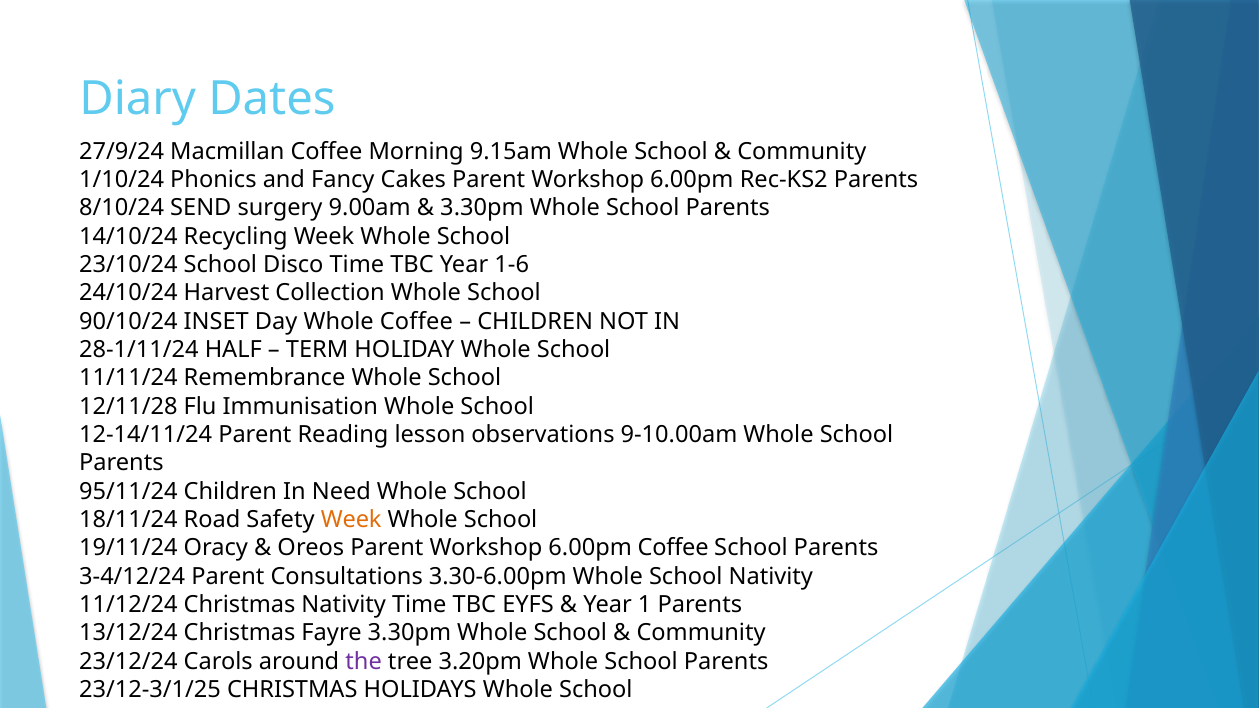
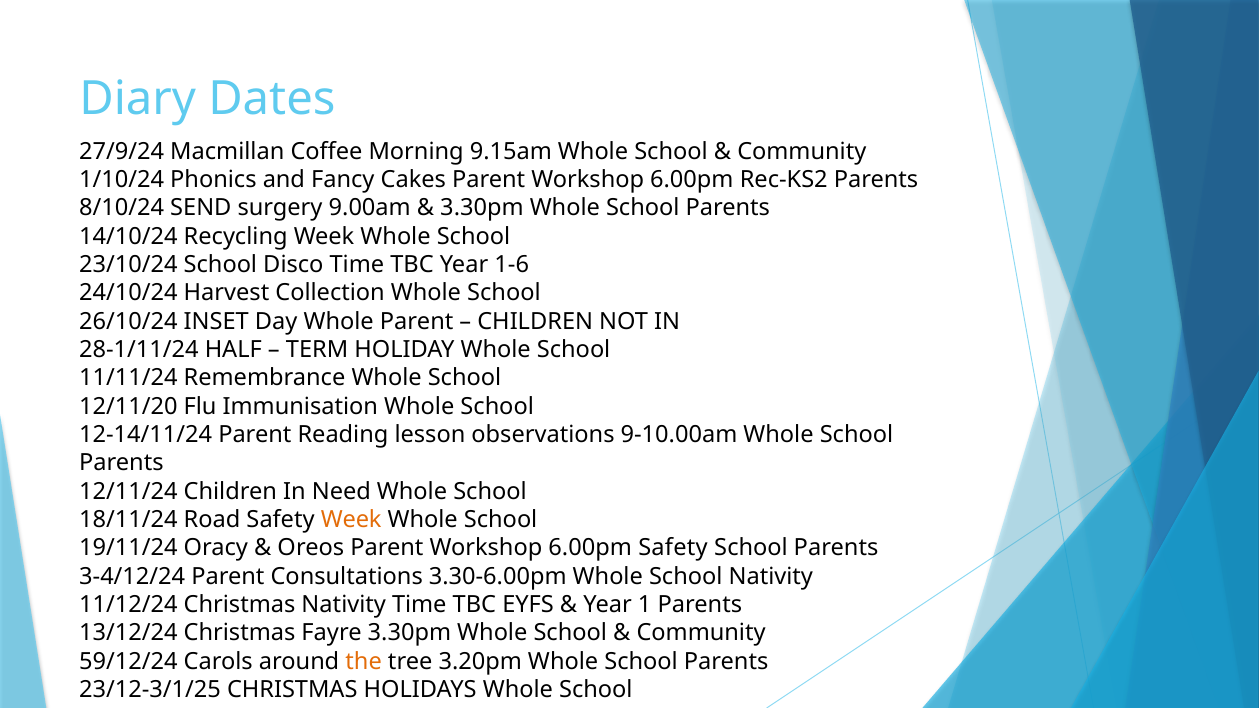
90/10/24: 90/10/24 -> 26/10/24 (128, 322)
Whole Coffee: Coffee -> Parent (417, 322)
12/11/28: 12/11/28 -> 12/11/20 (128, 407)
95/11/24: 95/11/24 -> 12/11/24 (128, 492)
6.00pm Coffee: Coffee -> Safety (673, 548)
23/12/24: 23/12/24 -> 59/12/24 (128, 661)
the colour: purple -> orange (364, 661)
